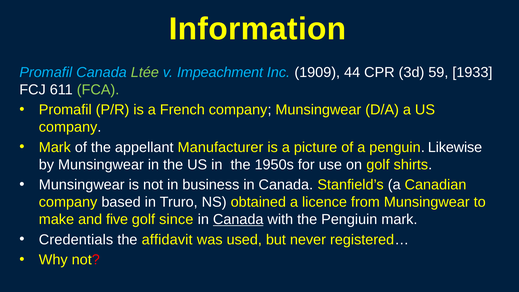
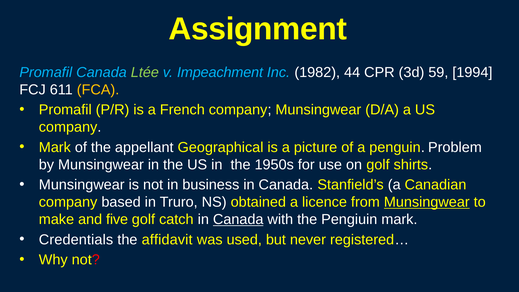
Information: Information -> Assignment (258, 29)
1909: 1909 -> 1982 (317, 72)
1933: 1933 -> 1994 (472, 72)
FCA colour: light green -> yellow (98, 90)
Manufacturer: Manufacturer -> Geographical (221, 147)
Likewise: Likewise -> Problem (455, 147)
Munsingwear underline: none -> present (427, 202)
since: since -> catch (176, 219)
